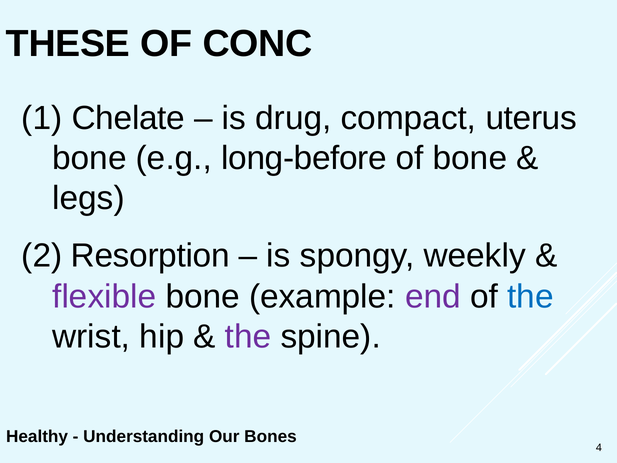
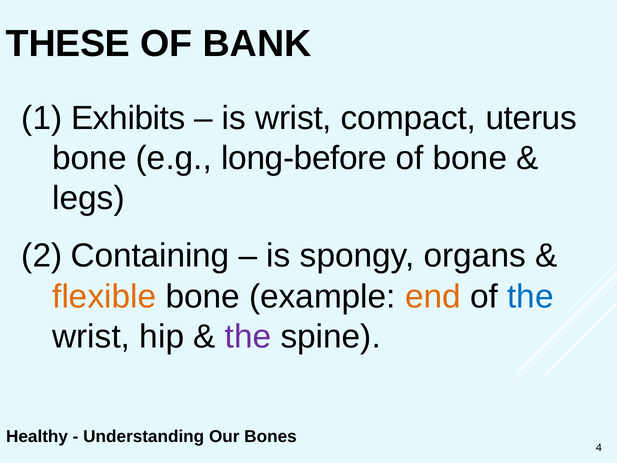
CONC: CONC -> BANK (257, 44)
Chelate: Chelate -> Exhibits (128, 118)
is drug: drug -> wrist (294, 118)
Resorption: Resorption -> Containing (150, 255)
weekly: weekly -> organs (475, 255)
flexible colour: purple -> orange (104, 296)
end colour: purple -> orange (433, 296)
